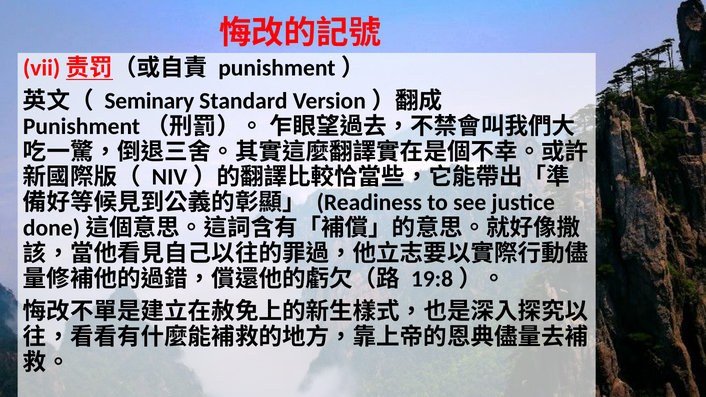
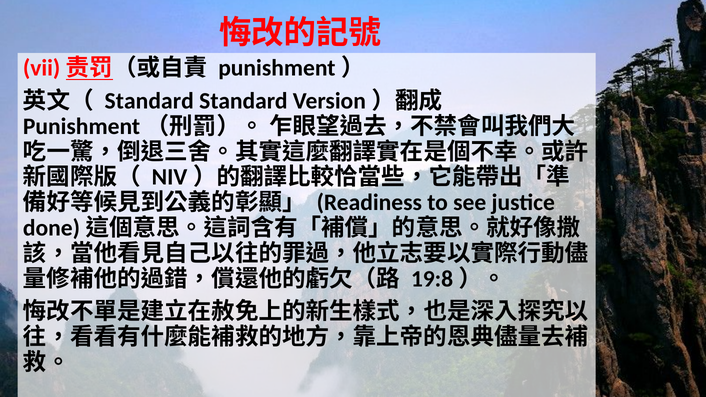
Seminary: Seminary -> Standard (149, 101)
